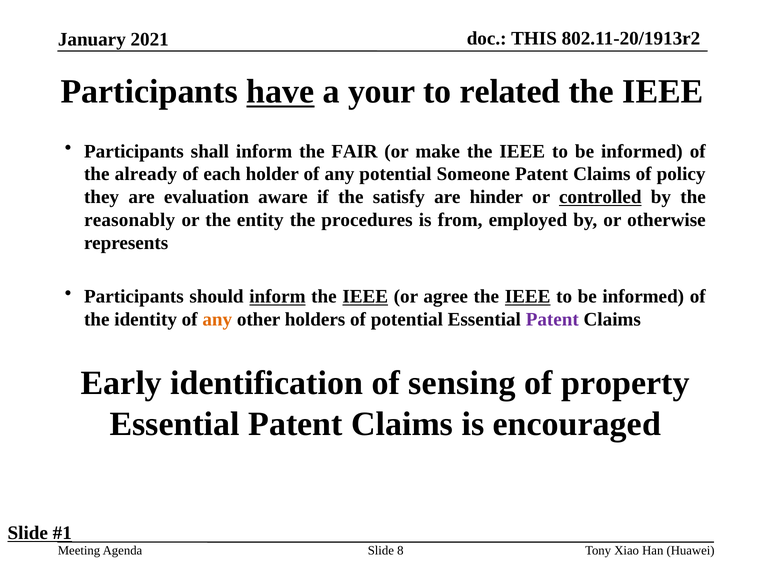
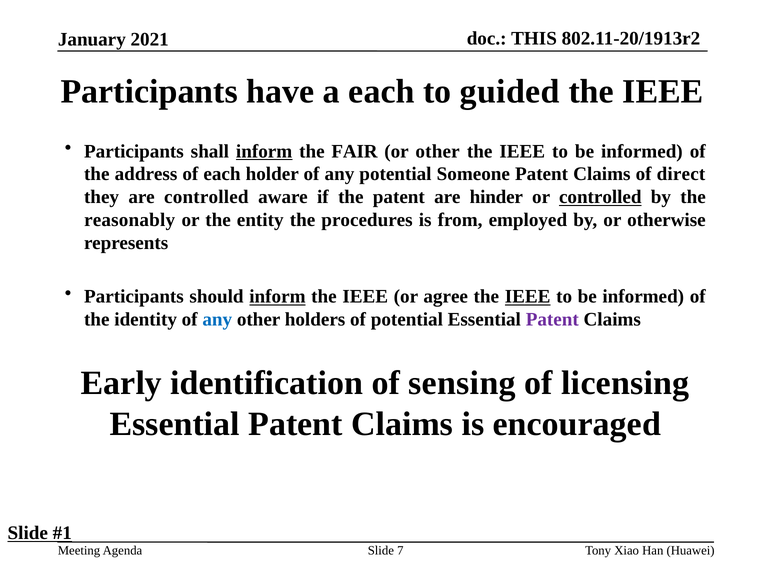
have underline: present -> none (280, 92)
a your: your -> each (381, 92)
related: related -> guided (510, 92)
inform underline: none -> present (264, 151)
or make: make -> other (438, 151)
already: already -> address (146, 174)
policy: policy -> direct (681, 174)
are evaluation: evaluation -> controlled (206, 197)
the satisfy: satisfy -> patent (399, 197)
IEEE underline: present -> none (365, 296)
any colour: orange -> blue (217, 319)
property: property -> licensing (625, 383)
8: 8 -> 7 (400, 550)
